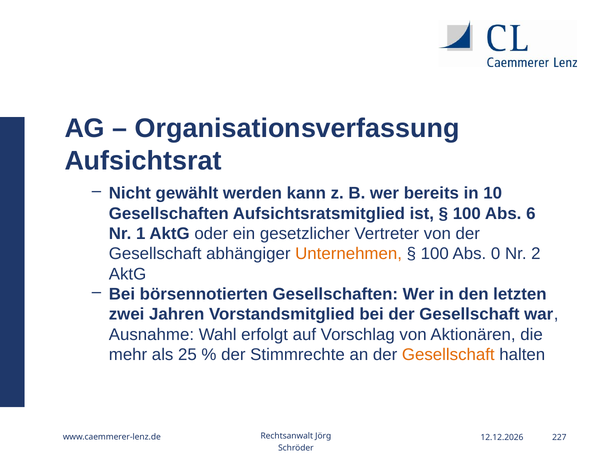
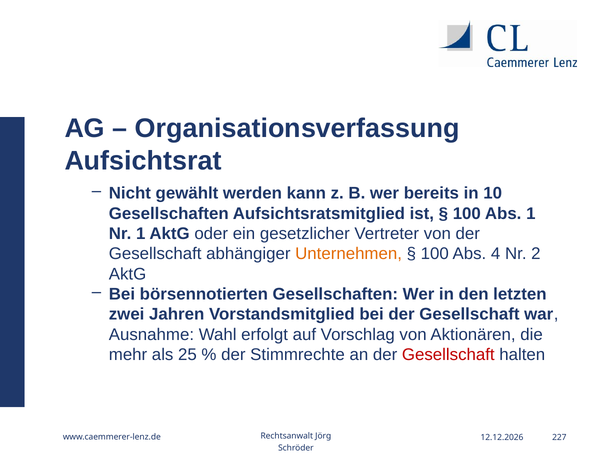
Abs 6: 6 -> 1 (531, 214)
0: 0 -> 4 (496, 254)
Gesellschaft colour: orange -> red (448, 355)
